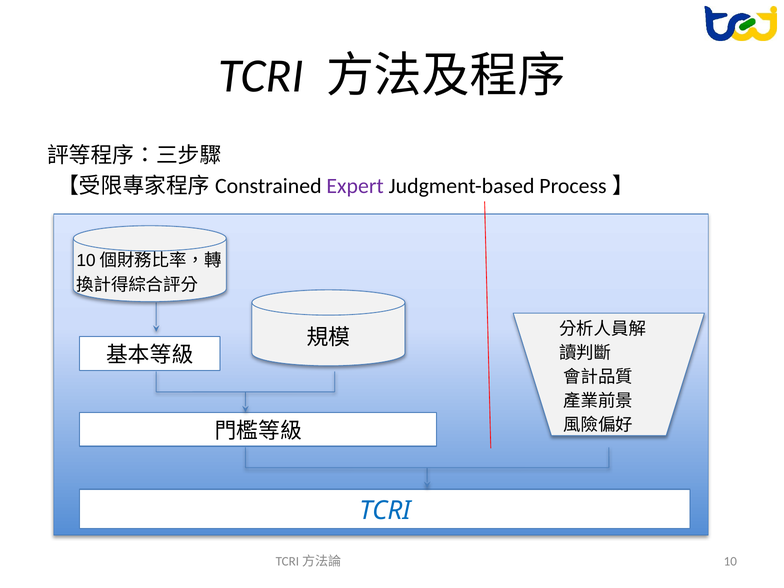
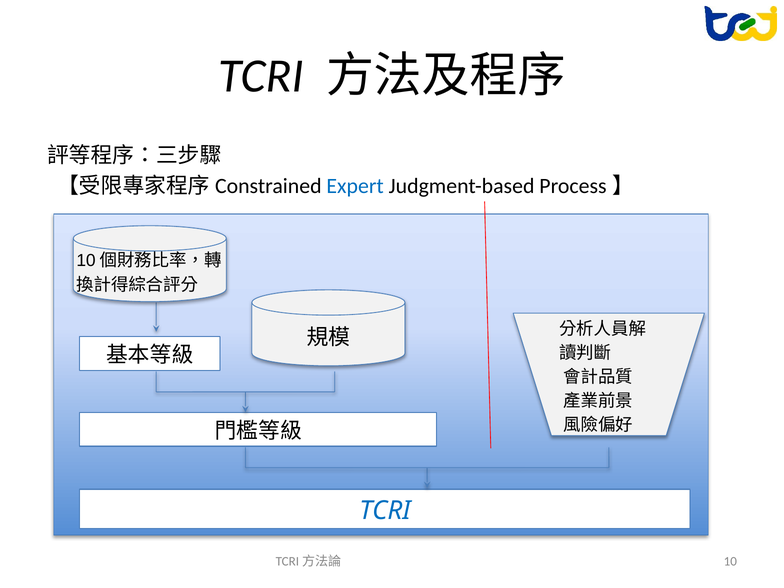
Expert colour: purple -> blue (355, 186)
